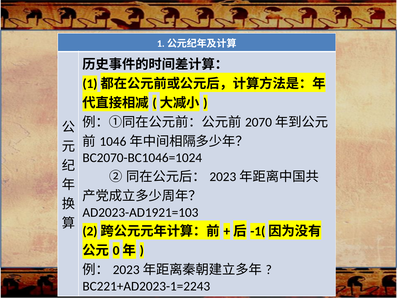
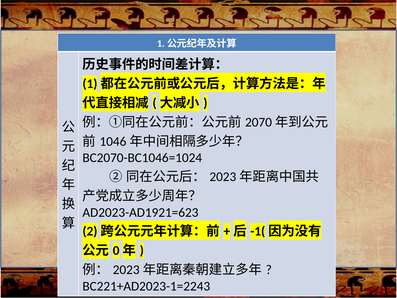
AD2023-AD1921=103: AD2023-AD1921=103 -> AD2023-AD1921=623 (140, 212)
